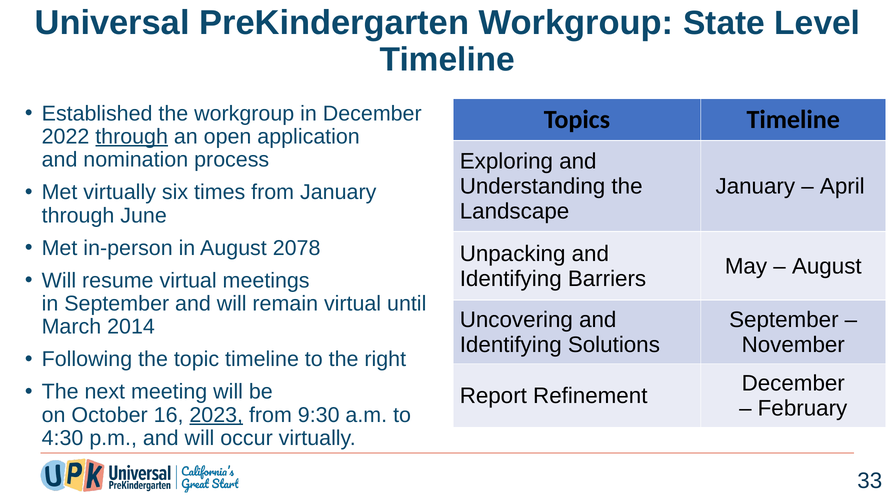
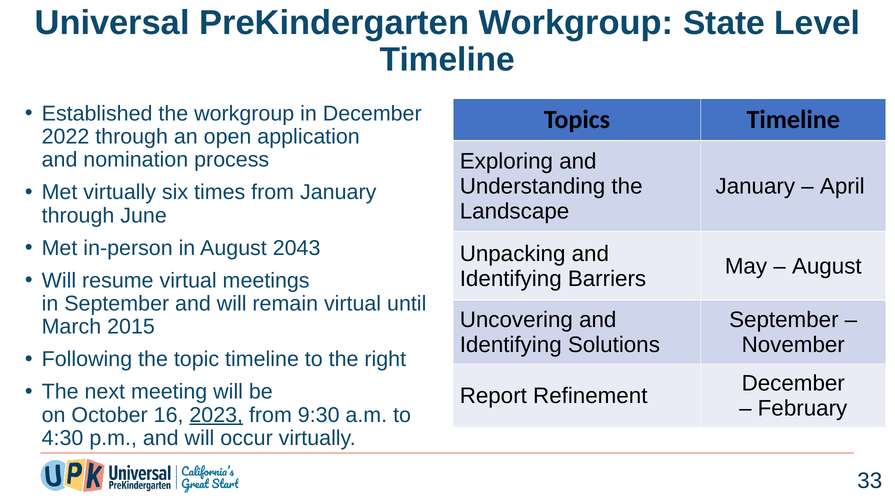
through underline: present -> none (132, 136)
2078: 2078 -> 2043 (297, 248)
2014: 2014 -> 2015 (131, 326)
